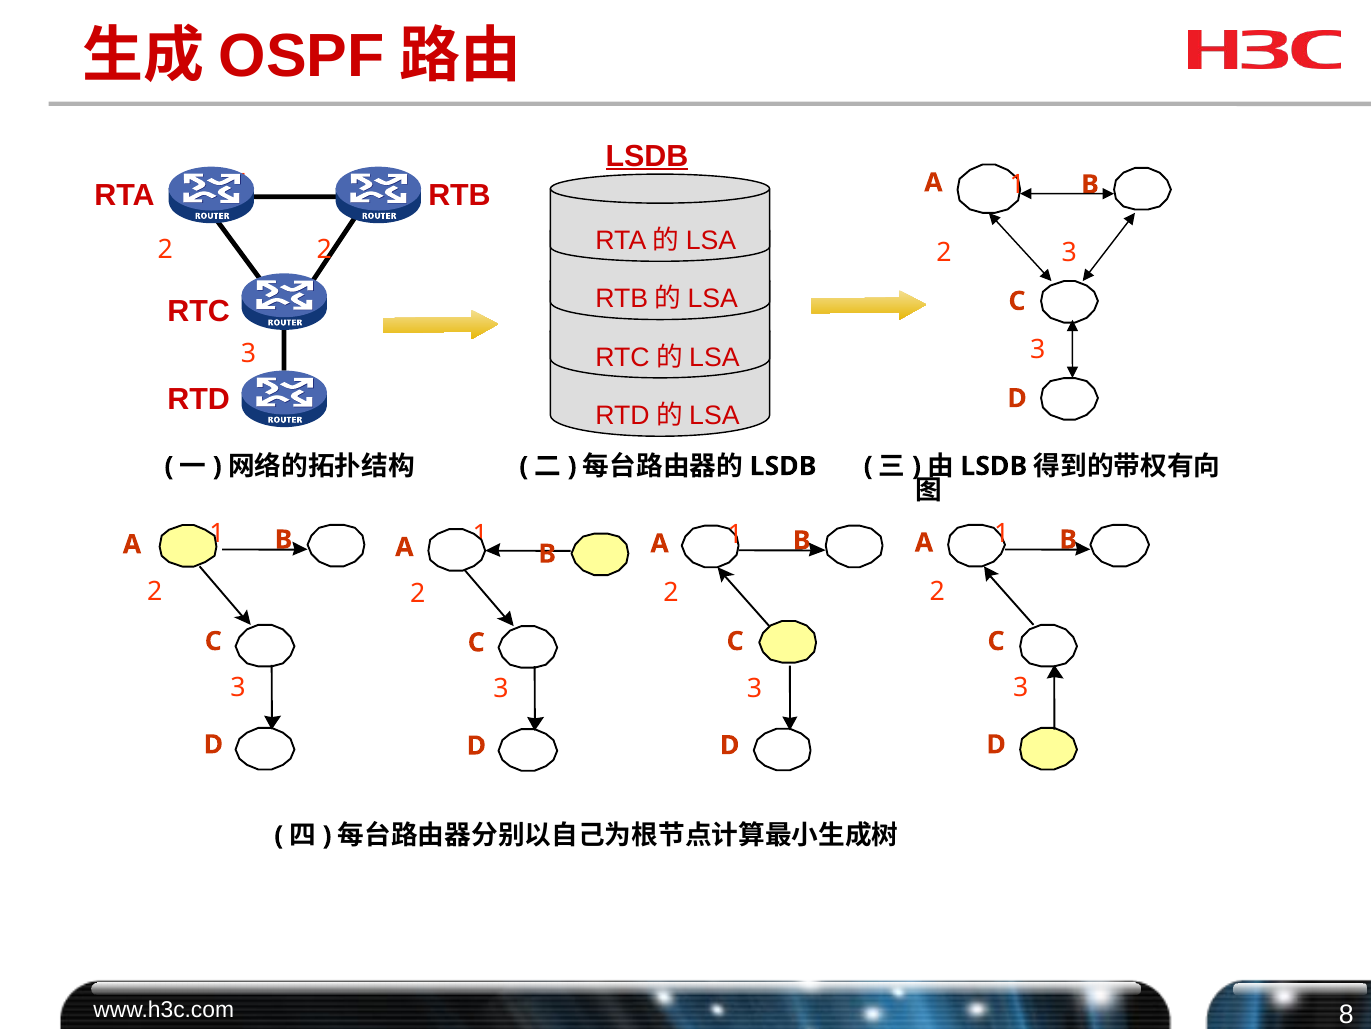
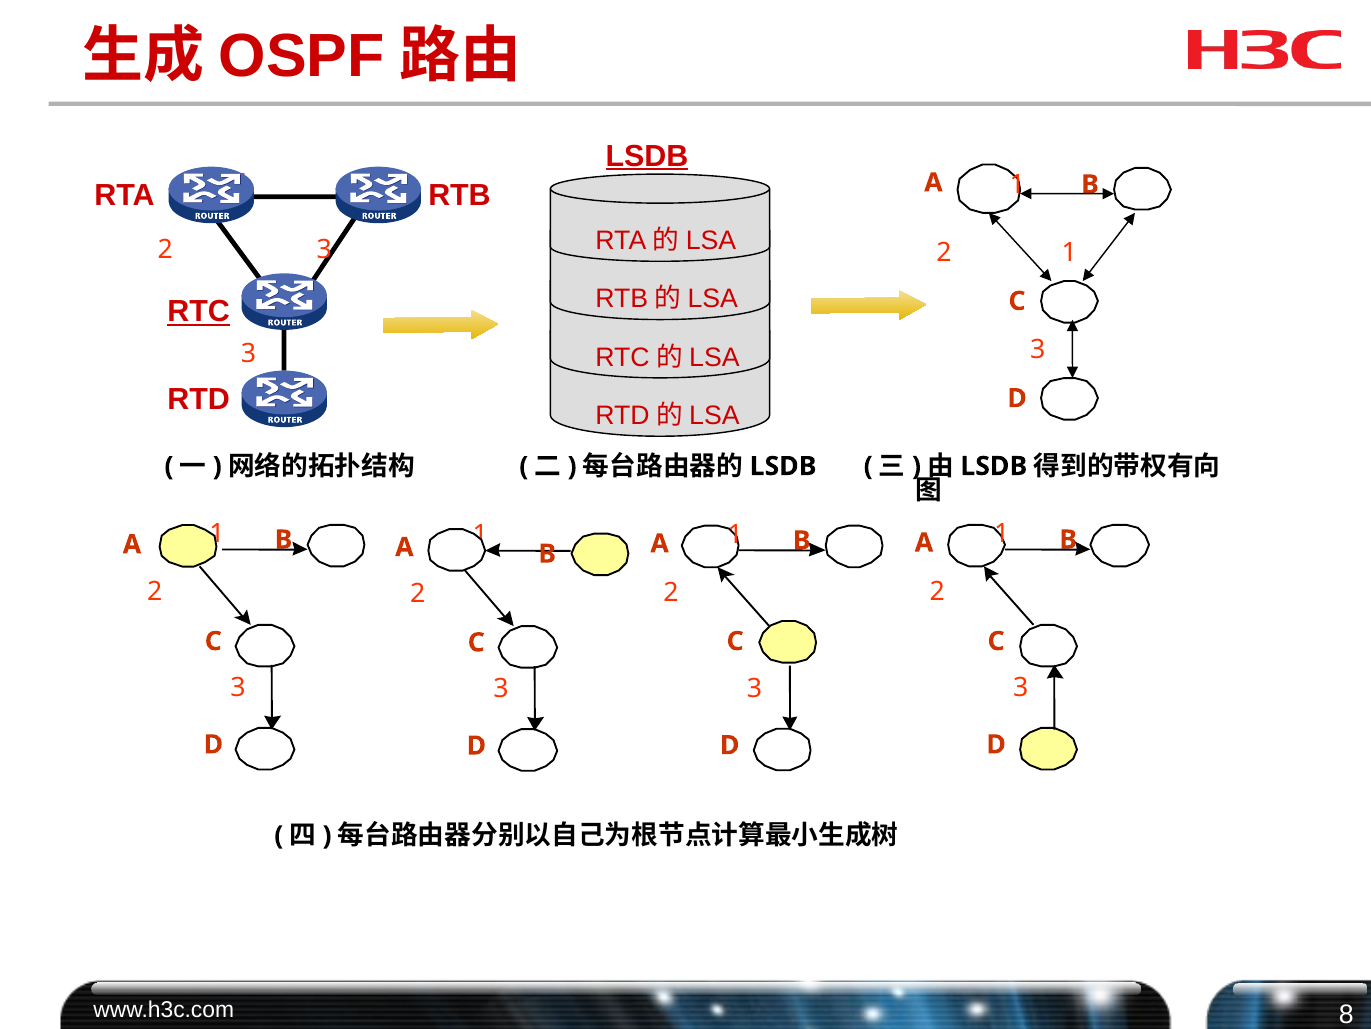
2: 2 -> 3 (324, 250)
3: 3 -> 1 (1069, 252)
RTC underline: none -> present (199, 312)
